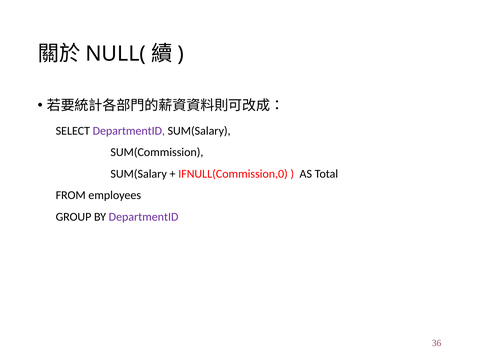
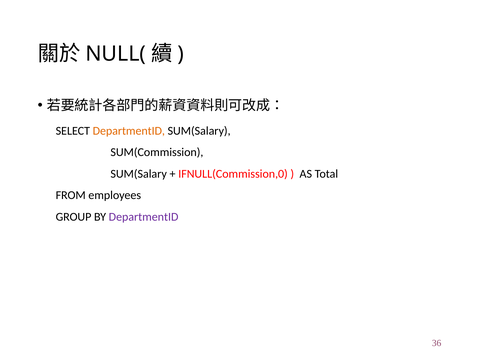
DepartmentID colour: purple -> orange (129, 131)
